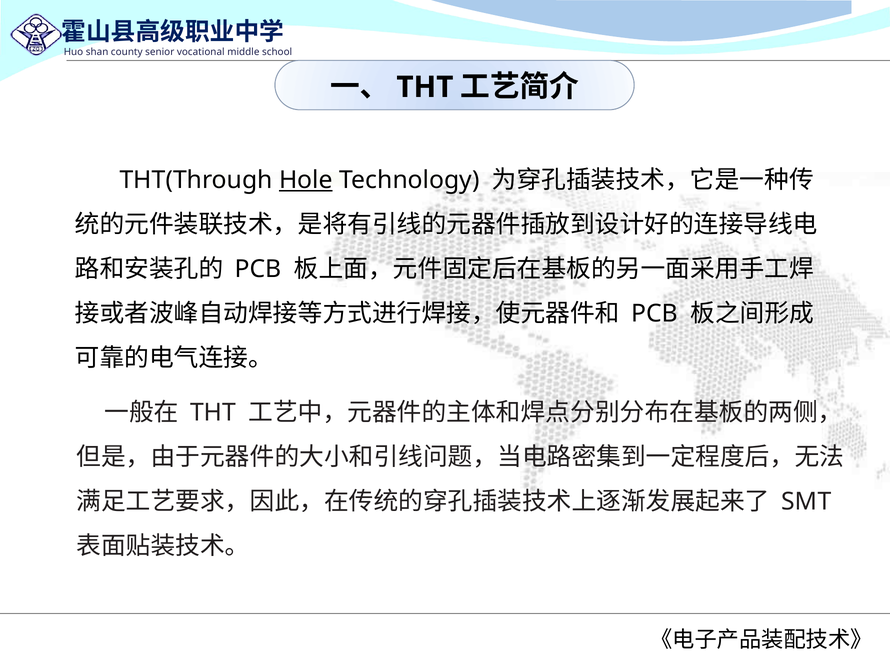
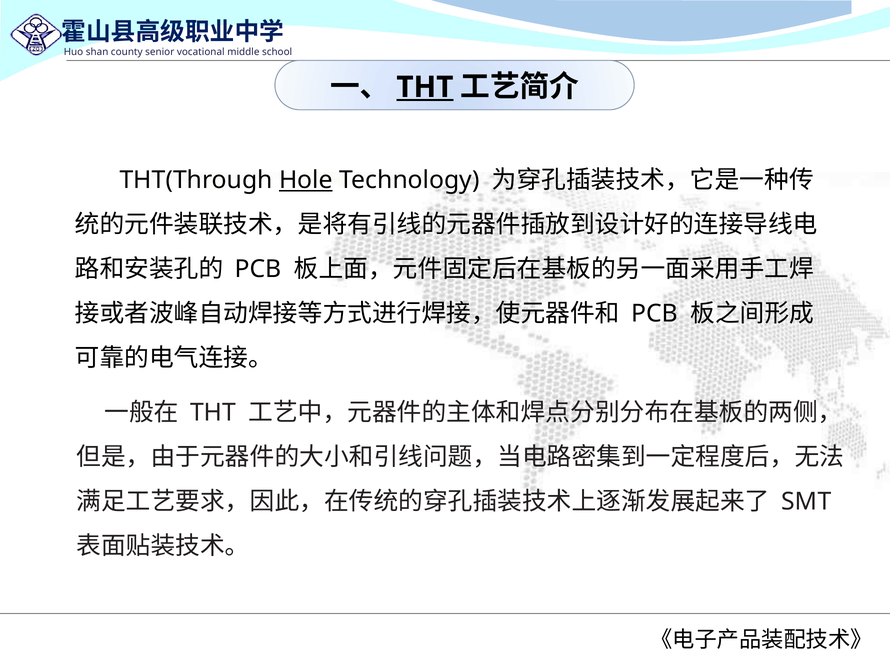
THT underline: none -> present (425, 87)
